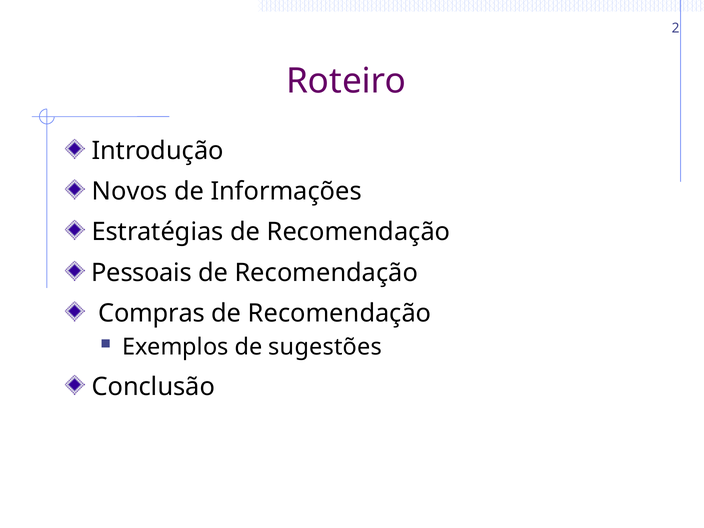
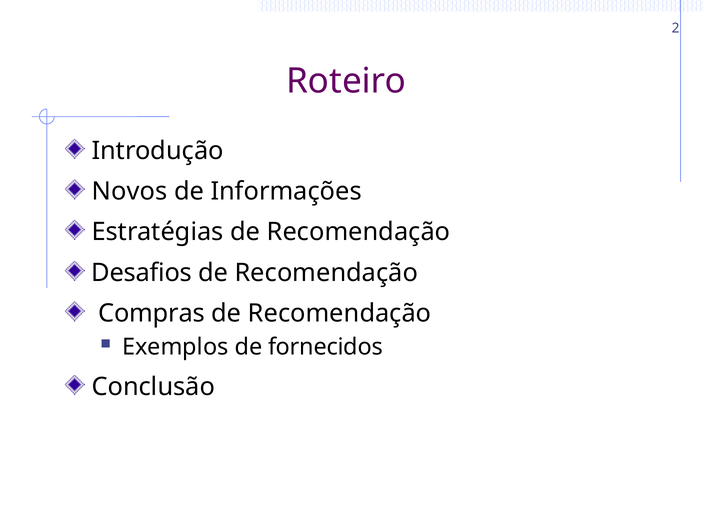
Pessoais: Pessoais -> Desafios (142, 273)
sugestões: sugestões -> fornecidos (325, 347)
